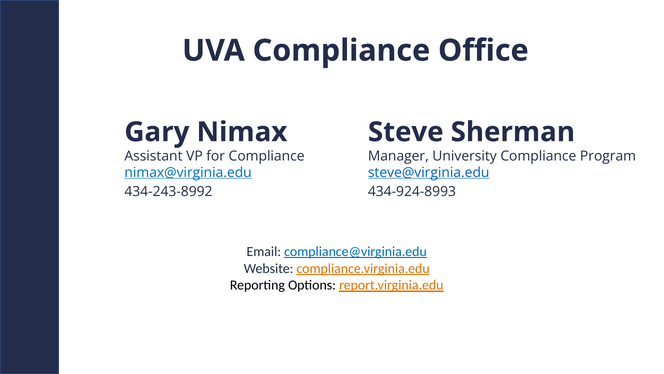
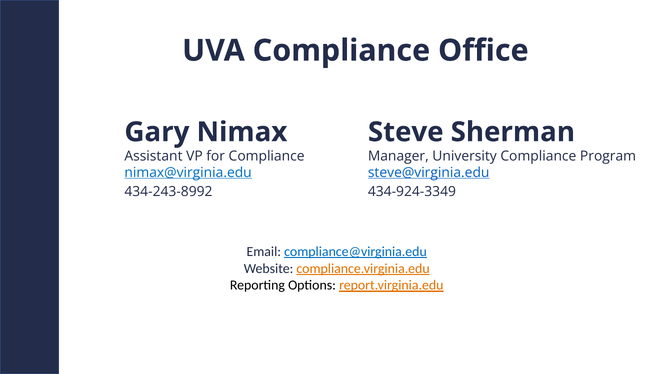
434-924-8993: 434-924-8993 -> 434-924-3349 (412, 191)
